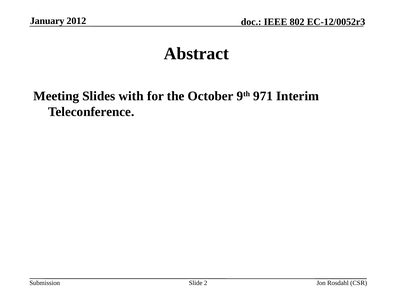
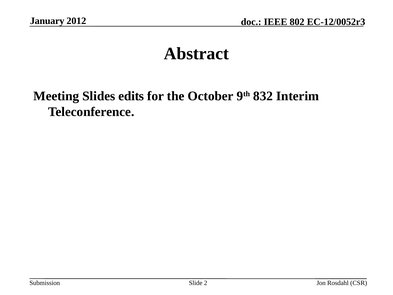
with: with -> edits (131, 96)
971: 971 -> 832 (263, 96)
